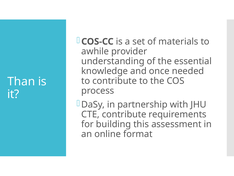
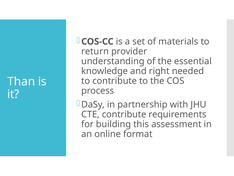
awhile: awhile -> return (95, 51)
once: once -> right (159, 71)
